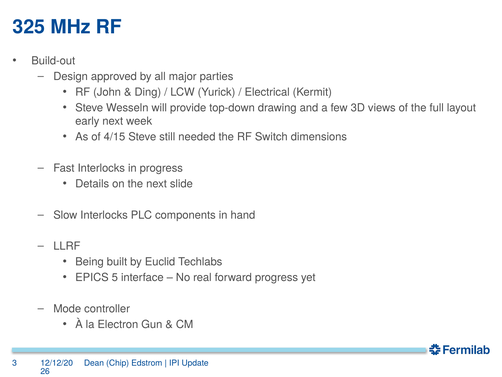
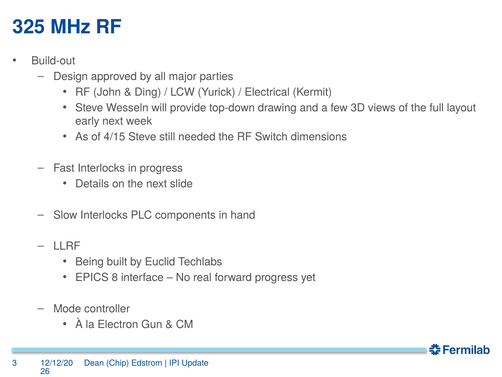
5: 5 -> 8 (115, 277)
